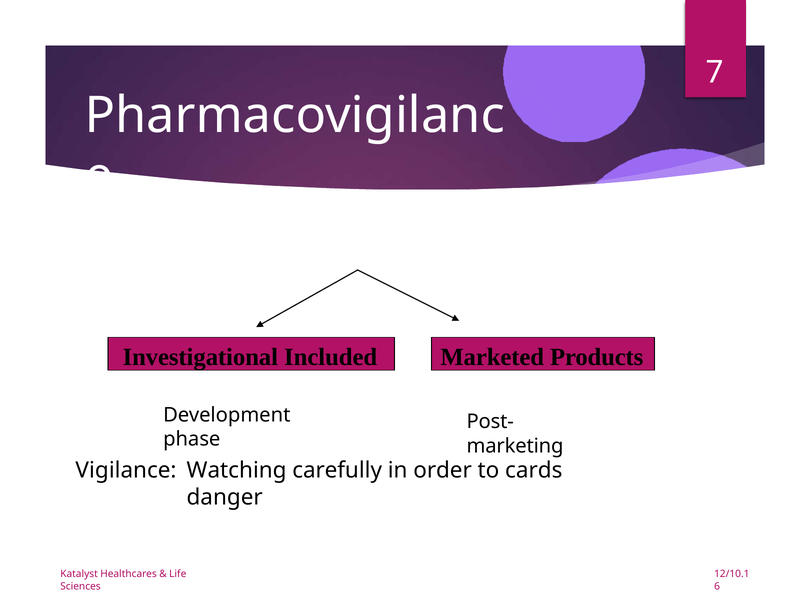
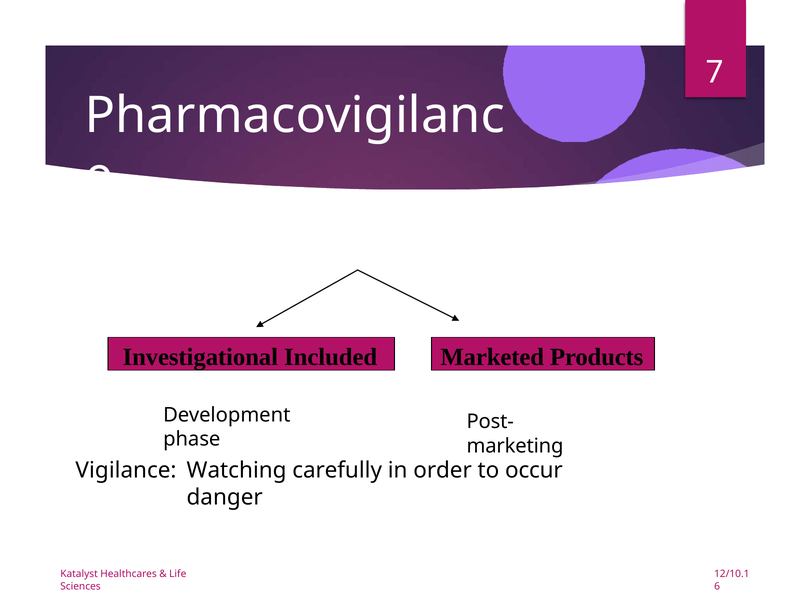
cards: cards -> occur (534, 470)
